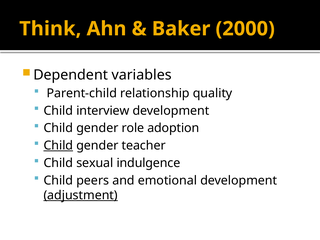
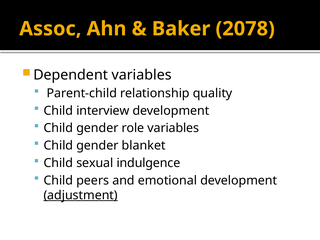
Think: Think -> Assoc (50, 29)
2000: 2000 -> 2078 (245, 29)
role adoption: adoption -> variables (173, 128)
Child underline: present -> none (58, 146)
teacher: teacher -> blanket (144, 146)
